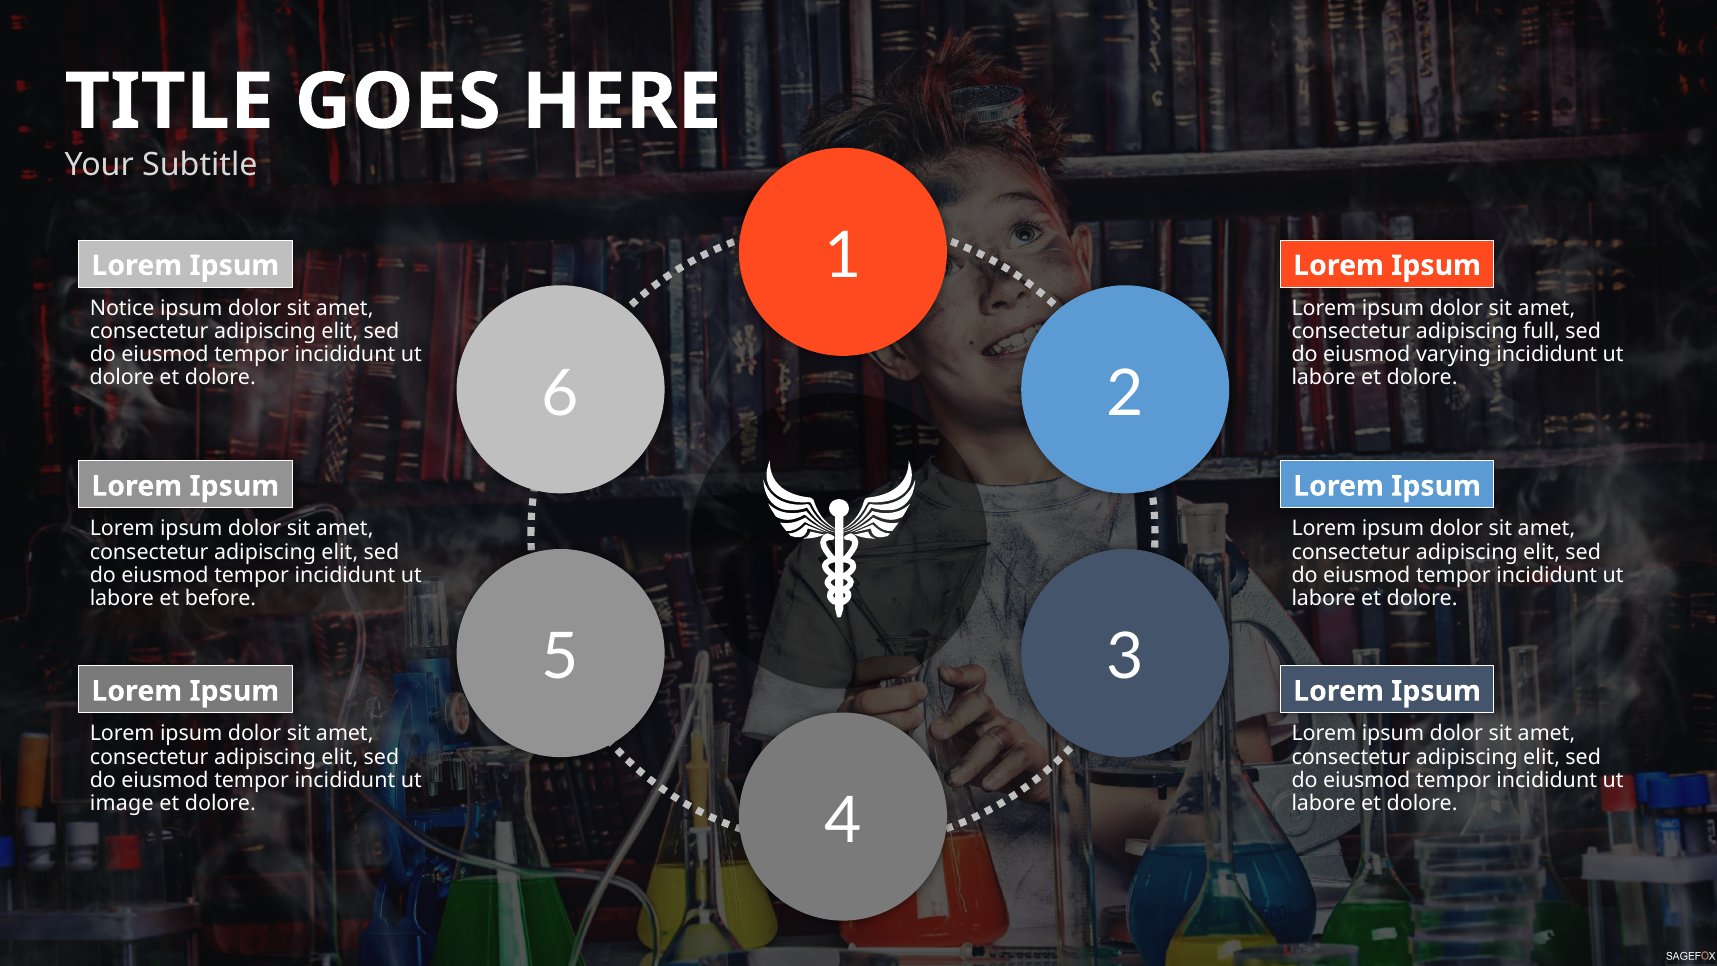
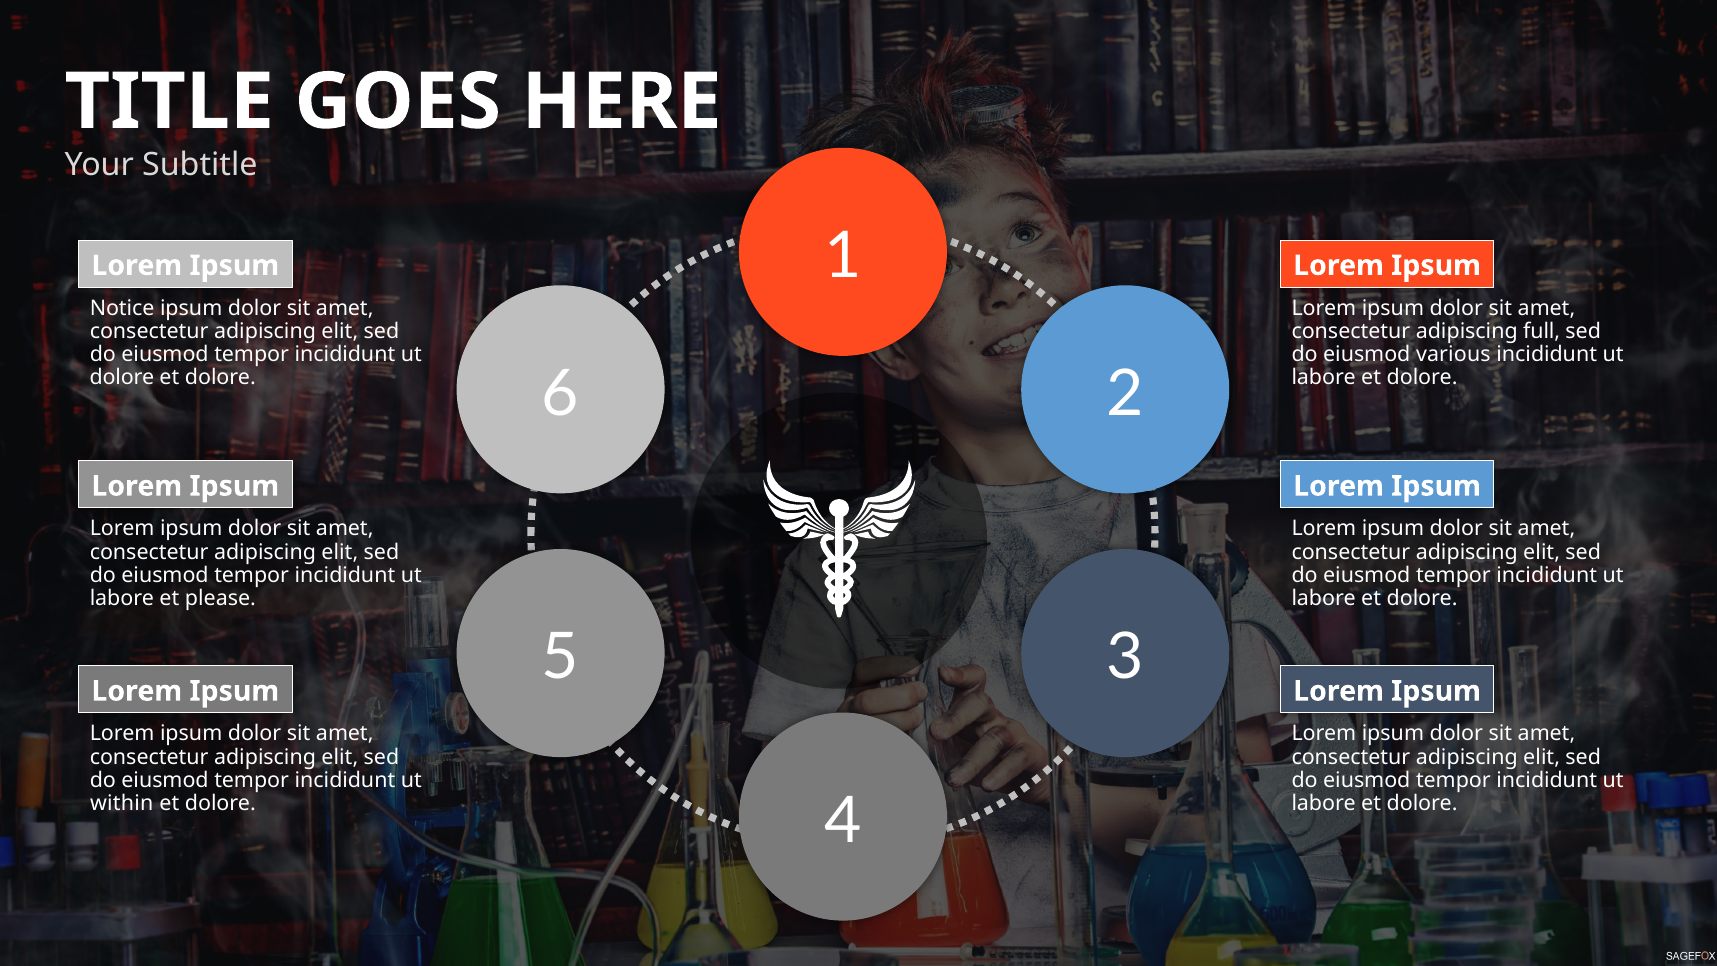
varying: varying -> various (1453, 355)
before: before -> please (220, 598)
image: image -> within (122, 803)
